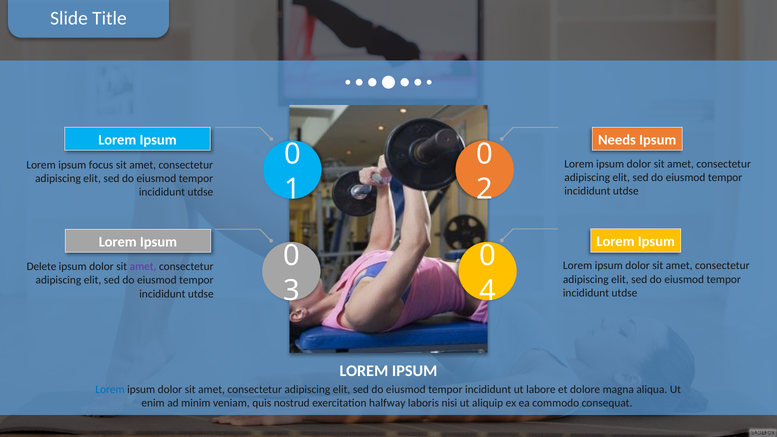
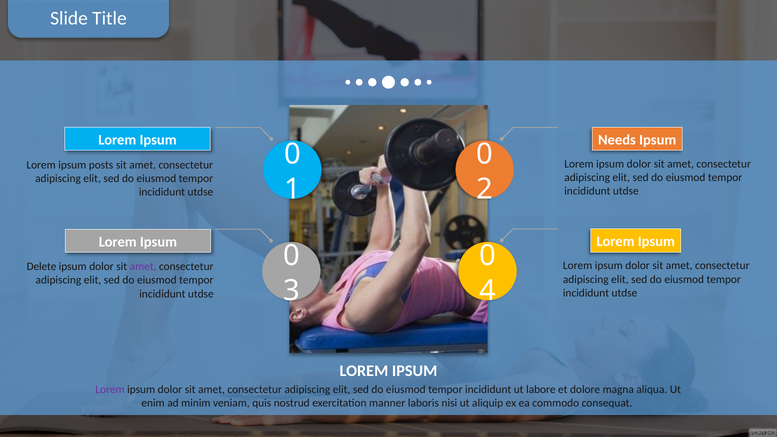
focus: focus -> posts (101, 165)
Lorem colour: blue -> purple (110, 389)
halfway: halfway -> manner (387, 403)
